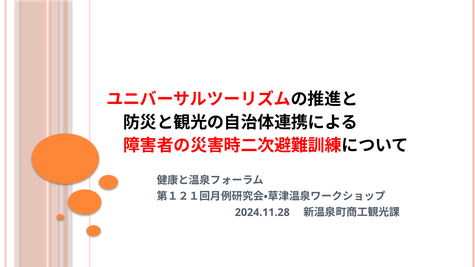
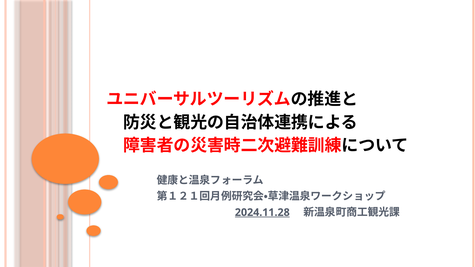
2024.11.28 underline: none -> present (262, 213)
